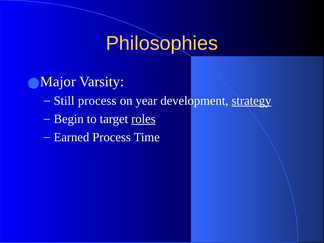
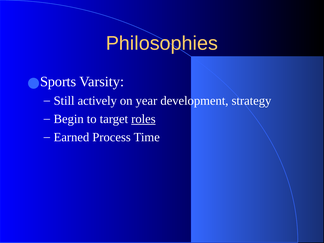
Major: Major -> Sports (58, 82)
Still process: process -> actively (97, 101)
strategy underline: present -> none (251, 101)
